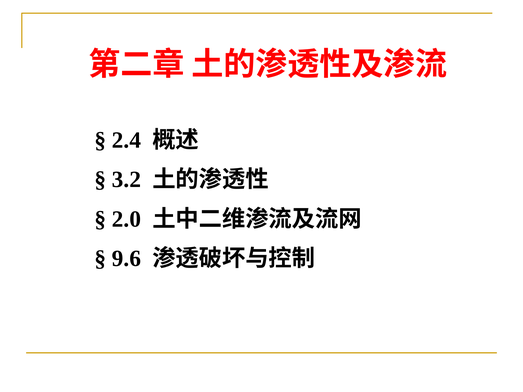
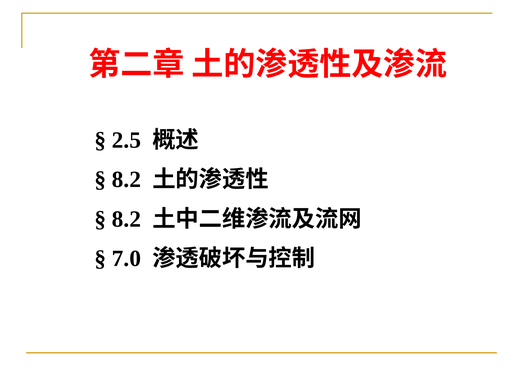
2.4: 2.4 -> 2.5 (126, 140)
3.2: 3.2 -> 8.2 (126, 180)
2.0: 2.0 -> 8.2 (126, 219)
9.6: 9.6 -> 7.0 (126, 259)
